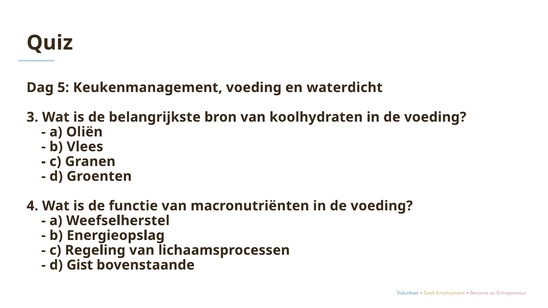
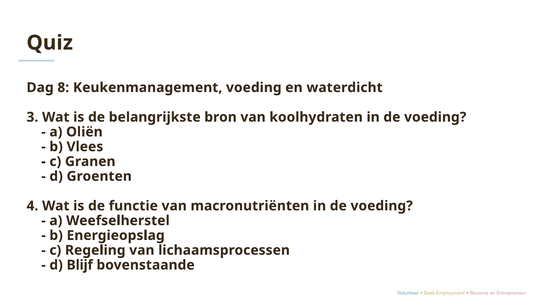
5: 5 -> 8 (63, 88)
Gist: Gist -> Blijf (80, 265)
